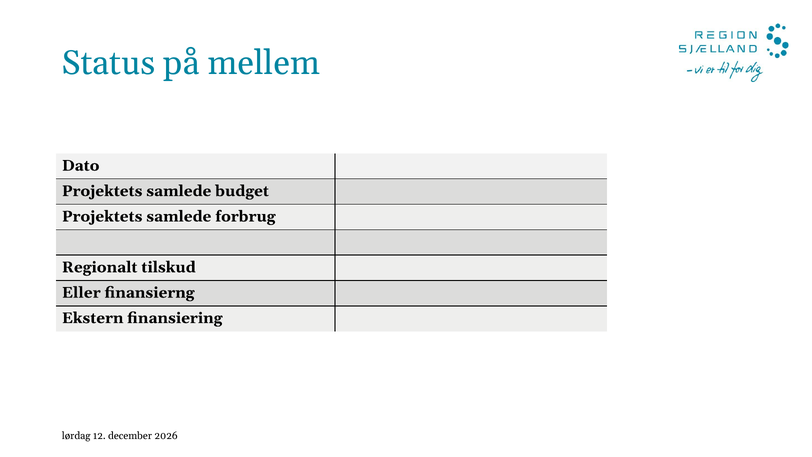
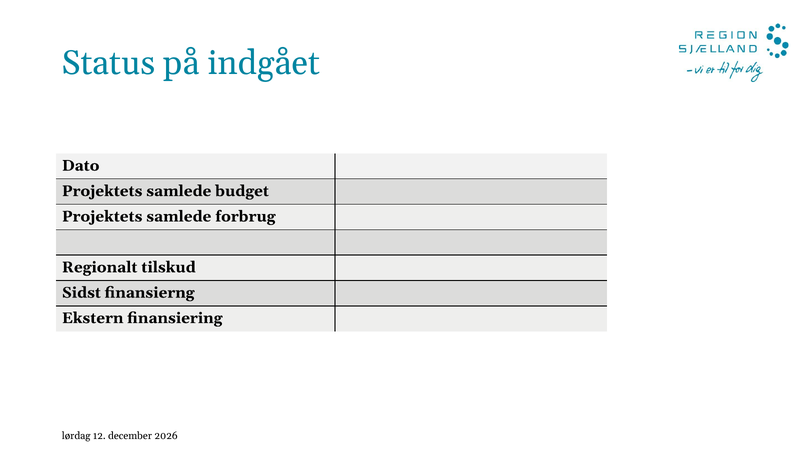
mellem: mellem -> indgået (264, 63)
Eller: Eller -> Sidst (81, 292)
